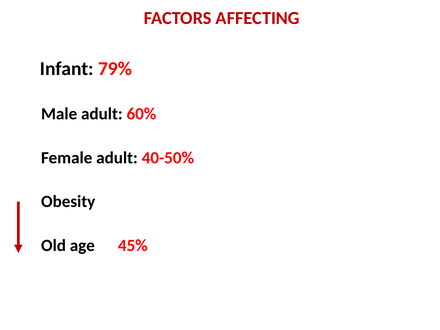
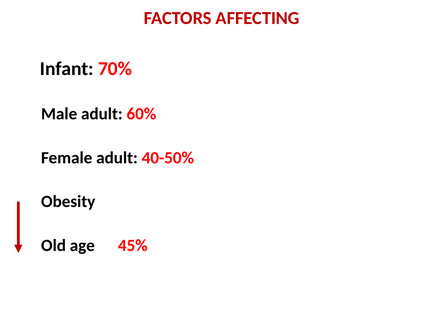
79%: 79% -> 70% (115, 69)
